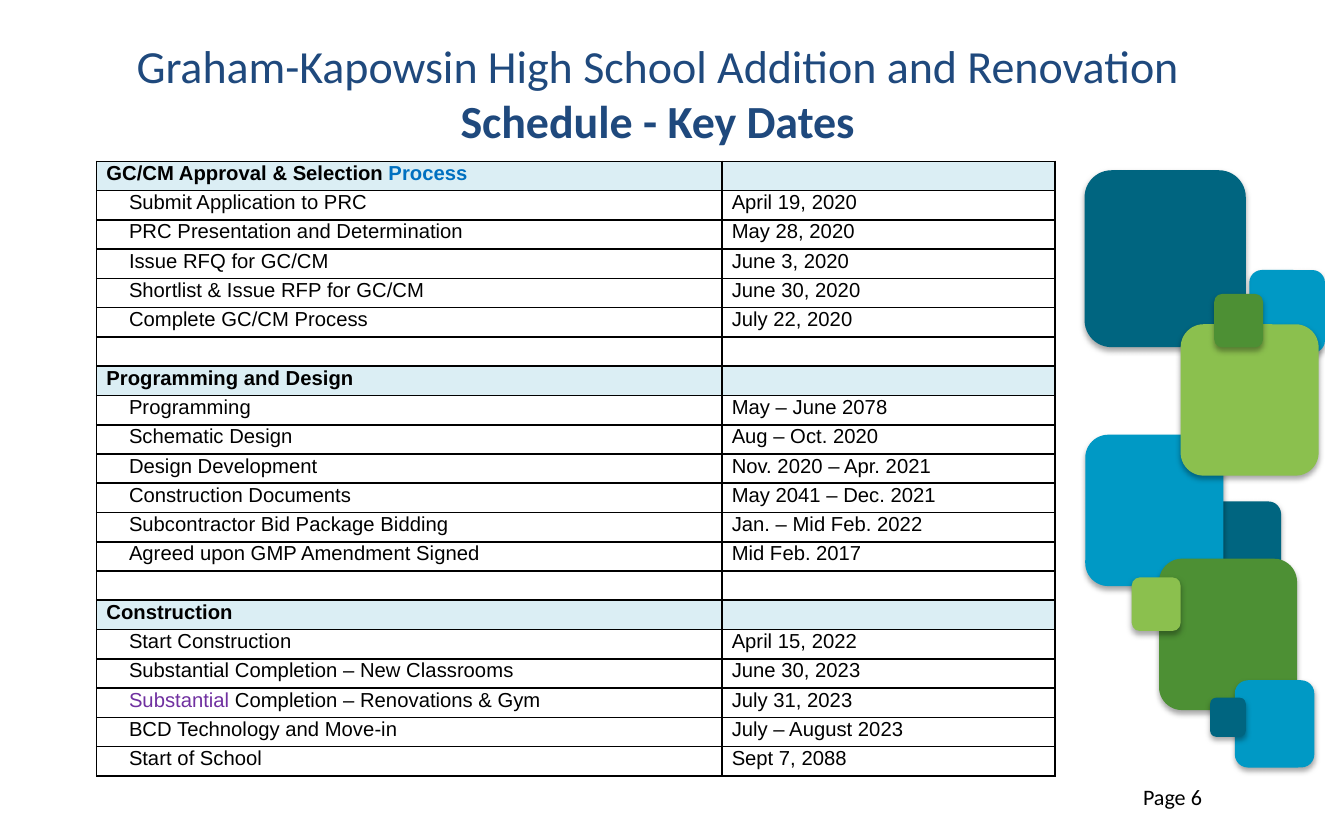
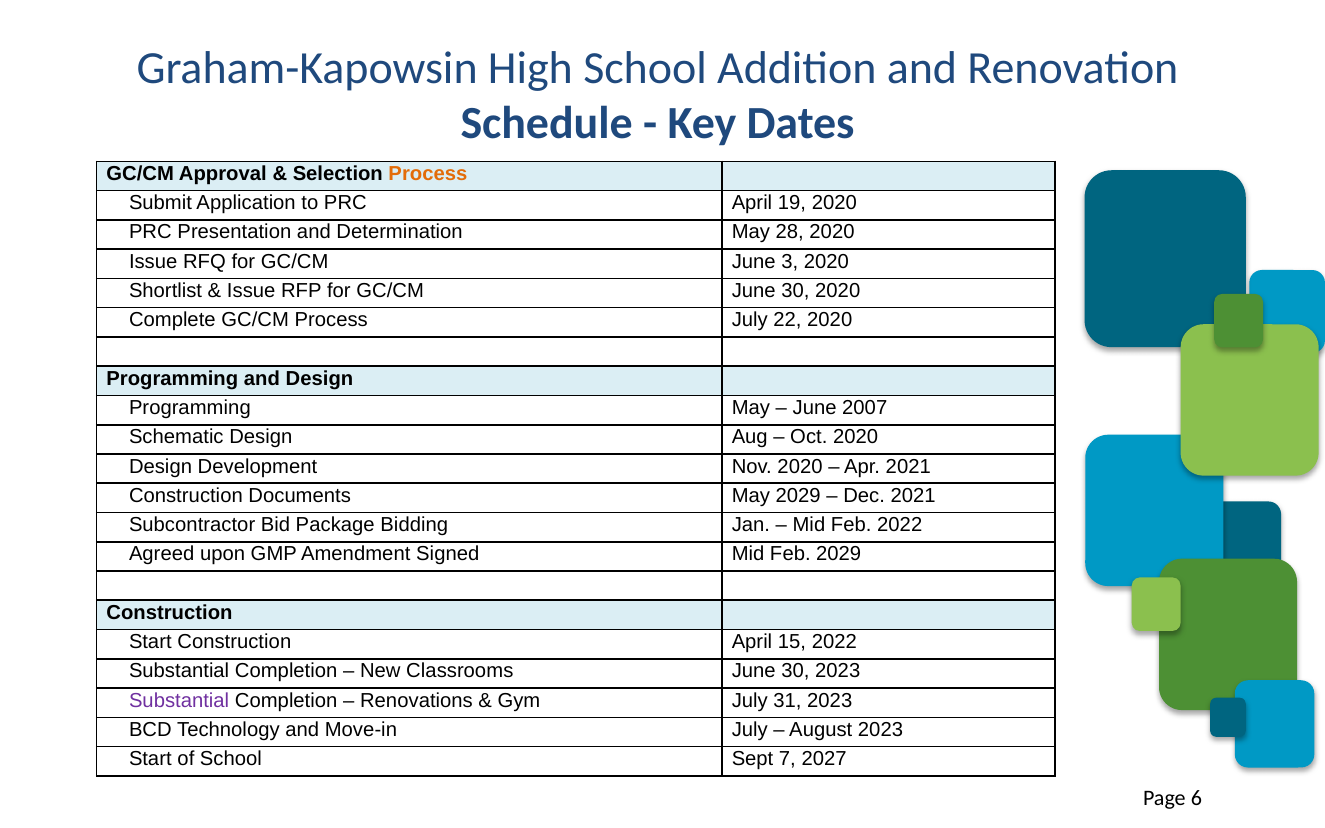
Process colour: blue -> orange (428, 174)
2078: 2078 -> 2007 (865, 408)
May 2041: 2041 -> 2029 (798, 496)
Feb 2017: 2017 -> 2029 (839, 554)
2088: 2088 -> 2027 (824, 759)
